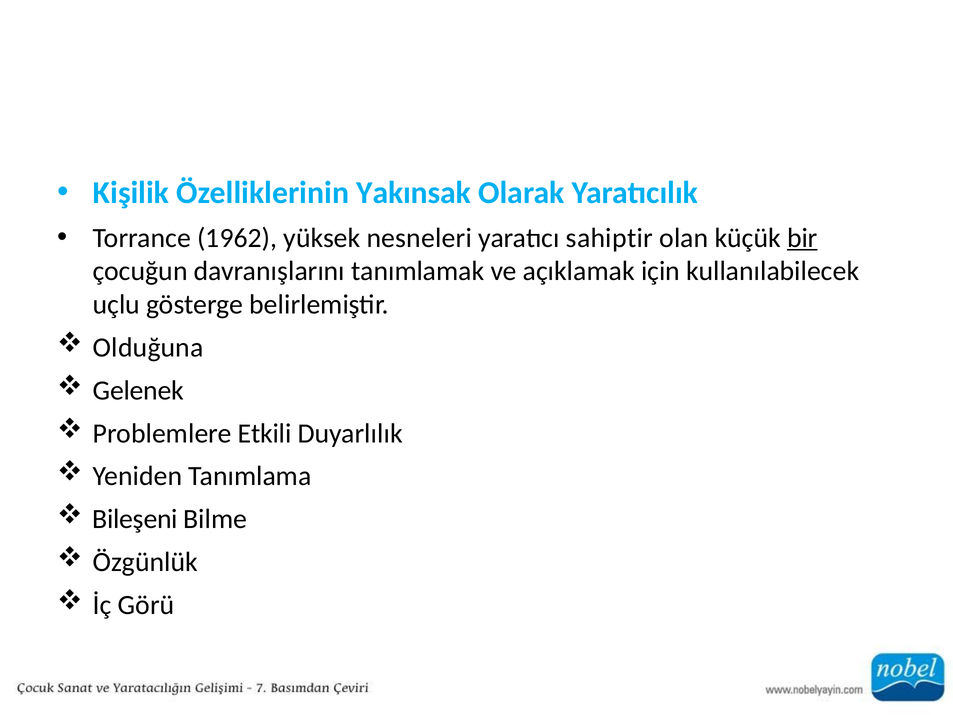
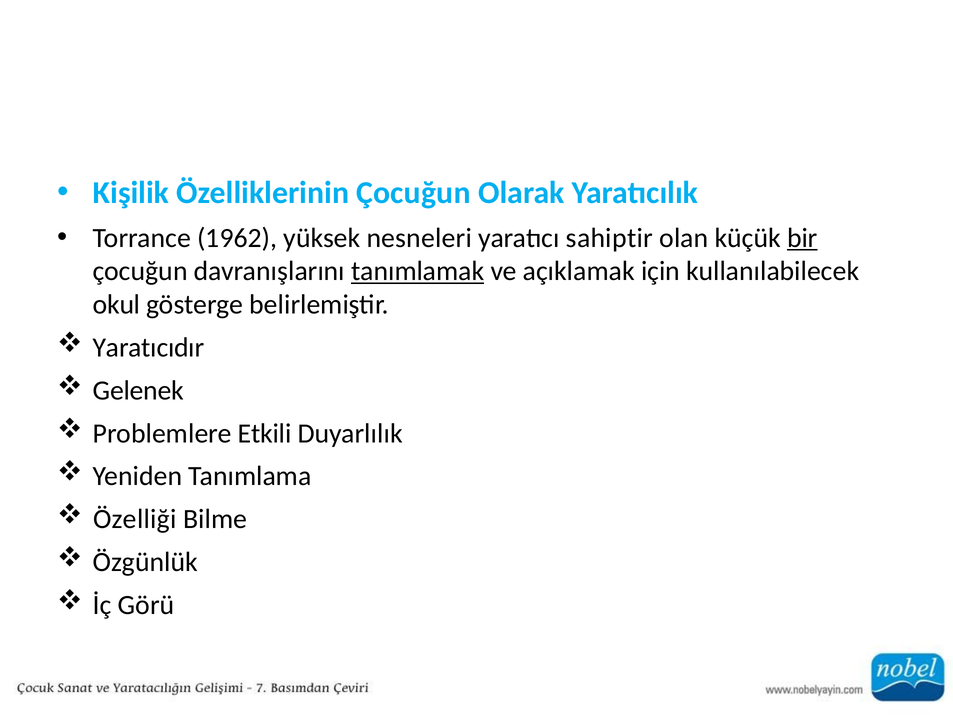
Özelliklerinin Yakınsak: Yakınsak -> Çocuğun (413, 193)
tanımlamak underline: none -> present (418, 271)
uçlu: uçlu -> okul (117, 305)
Olduğuna: Olduğuna -> Yaratıcıdır (148, 347)
Bileşeni: Bileşeni -> Özelliği (135, 519)
